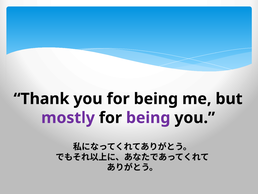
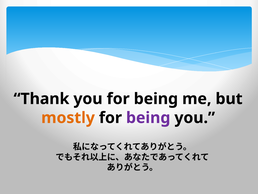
mostly colour: purple -> orange (68, 118)
